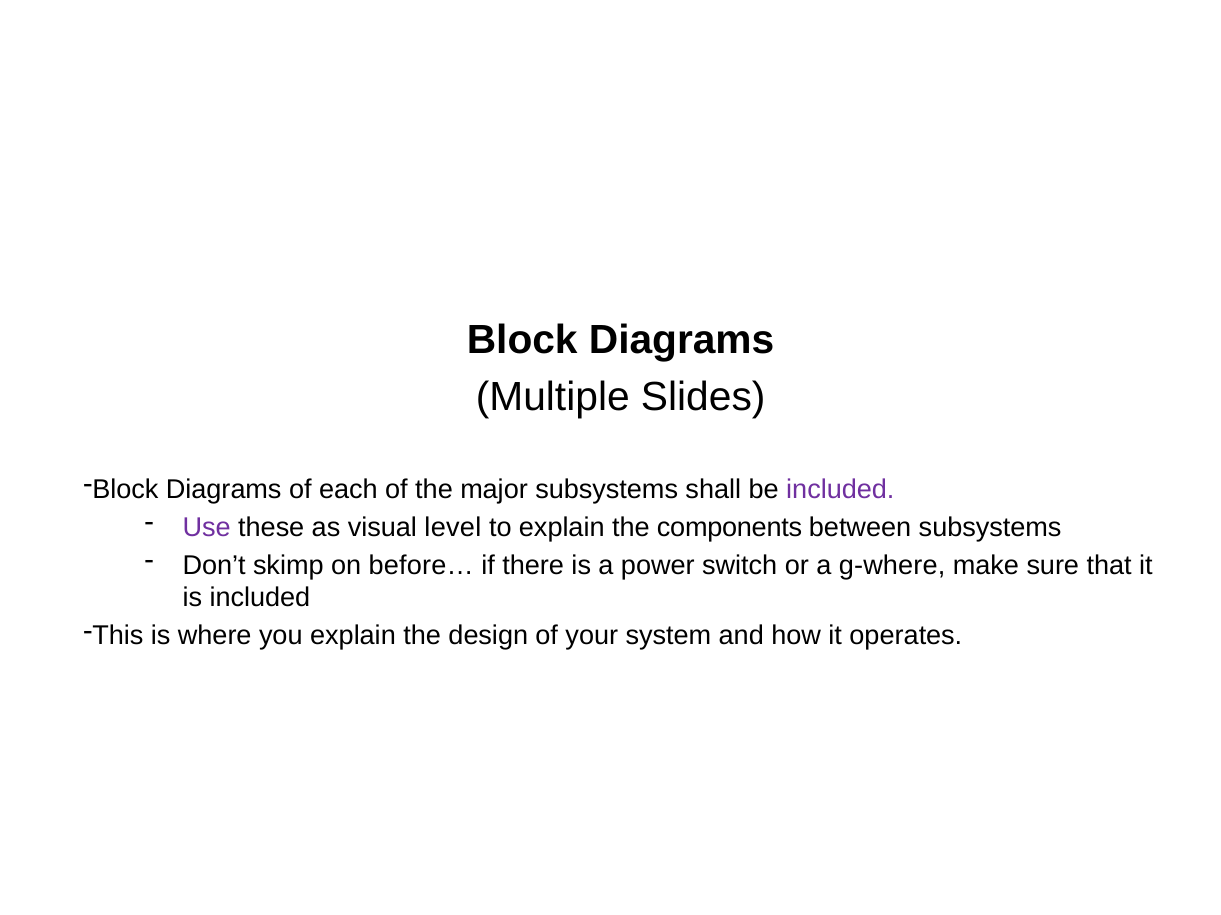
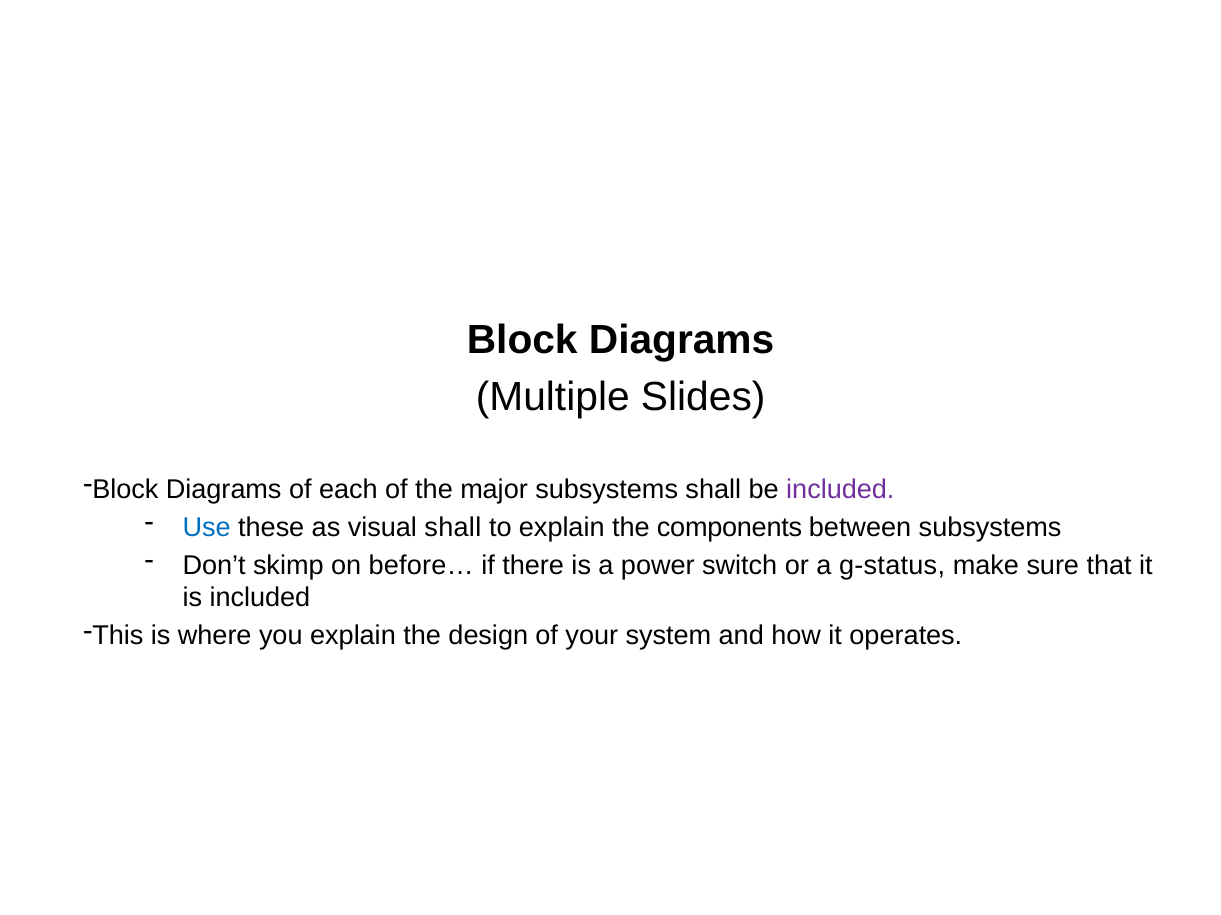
Use colour: purple -> blue (207, 528)
visual level: level -> shall (453, 528)
g-where: g-where -> g-status (892, 566)
